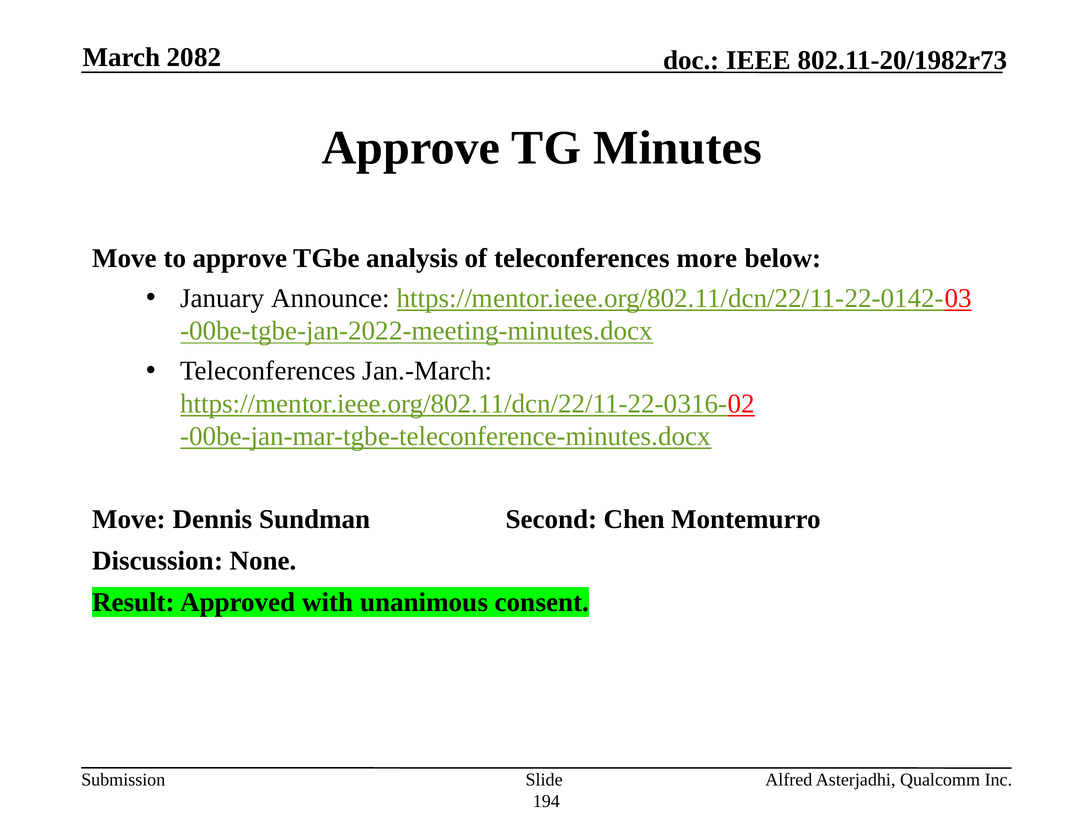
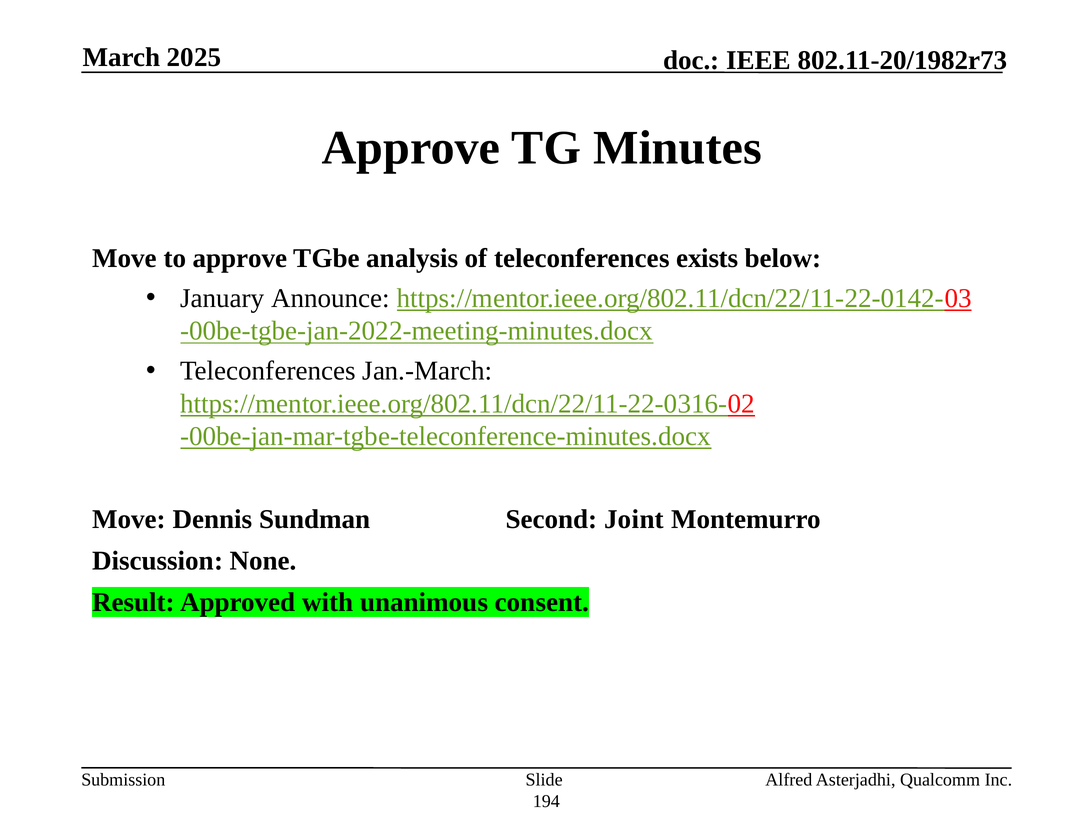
2082: 2082 -> 2025 (194, 57)
more: more -> exists (707, 258)
Chen: Chen -> Joint (634, 519)
